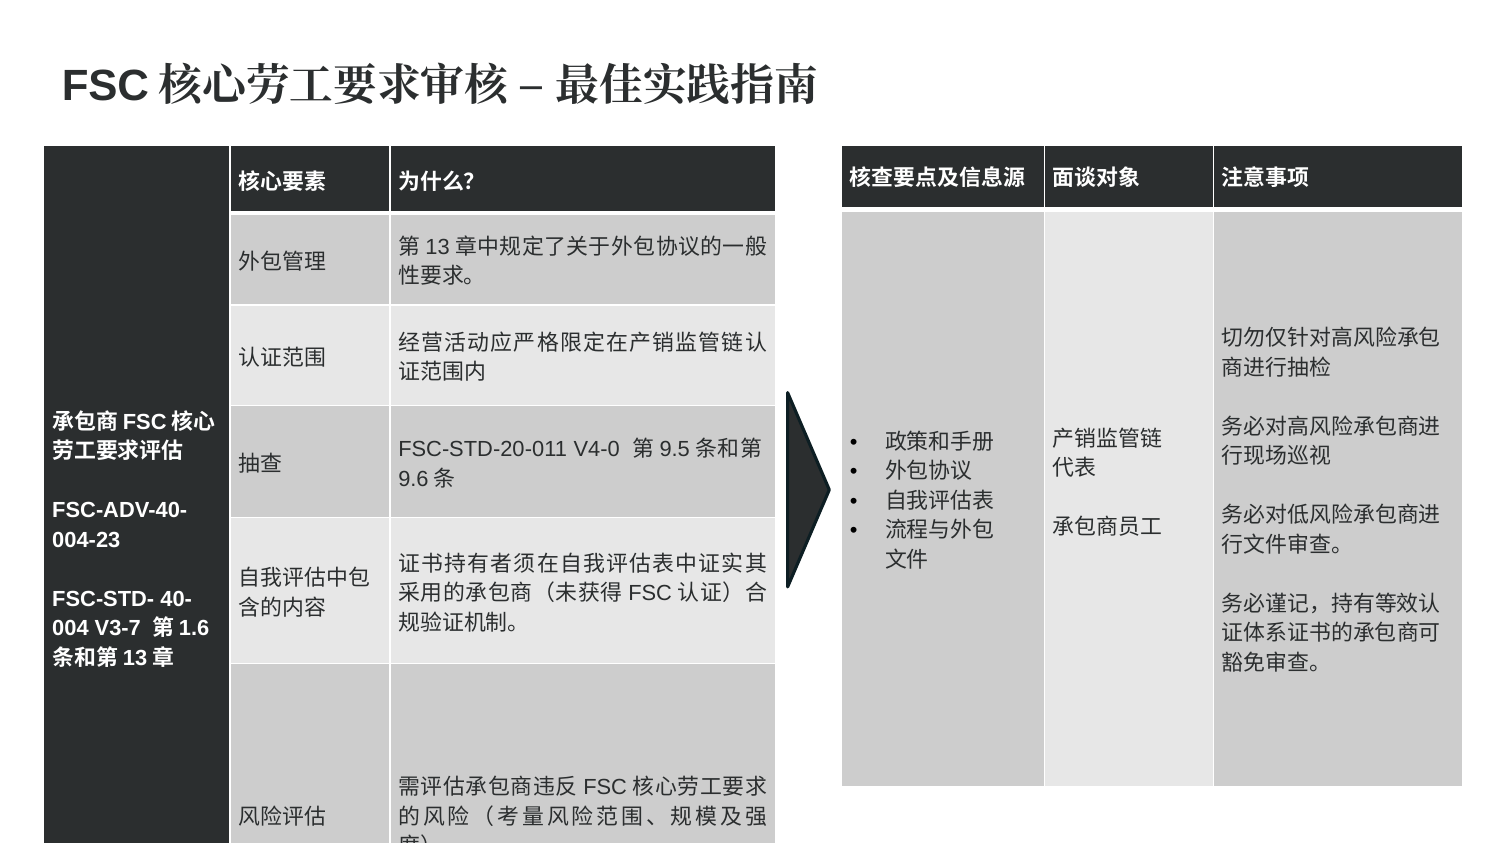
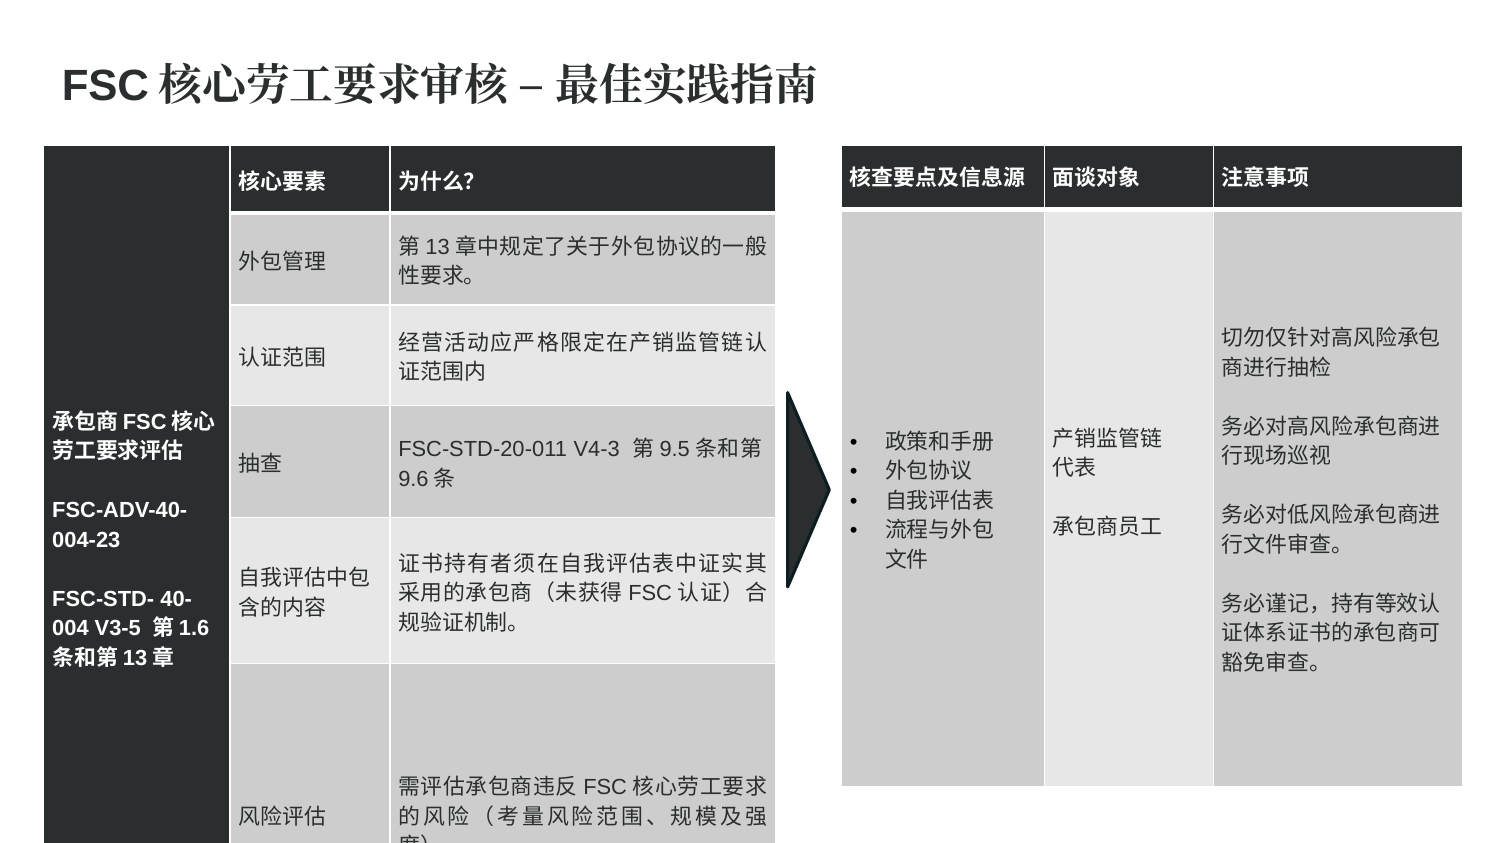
V4-0: V4-0 -> V4-3 (597, 450)
V3-7: V3-7 -> V3-5 (118, 629)
